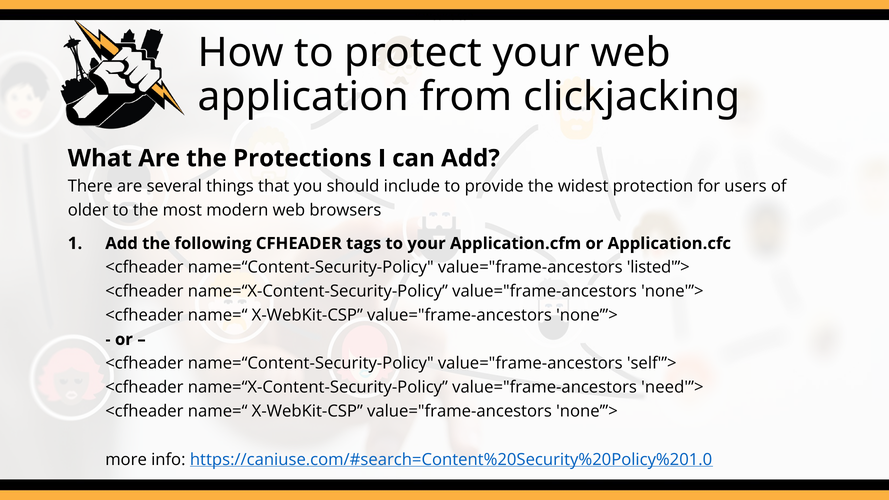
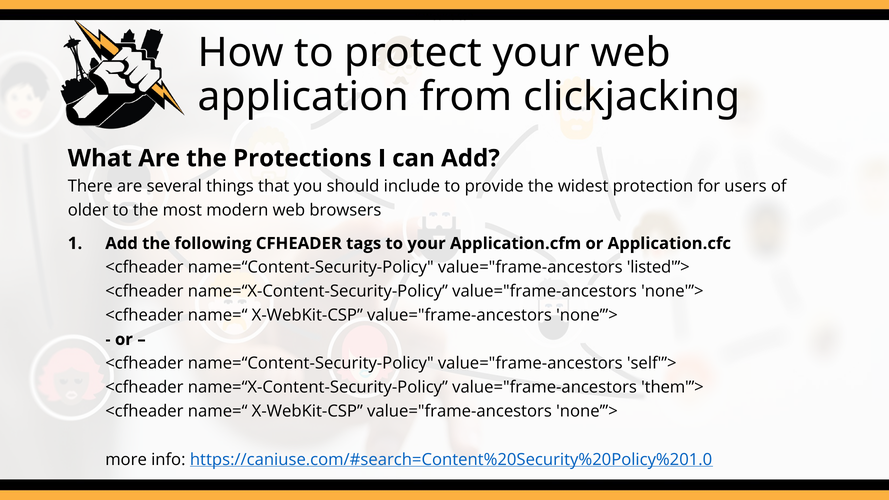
need'”>: need'”> -> them'”> (672, 387)
